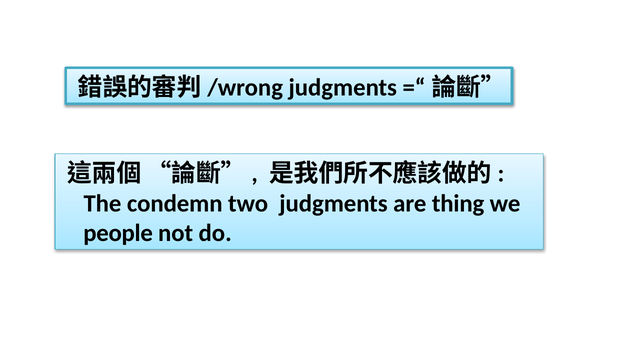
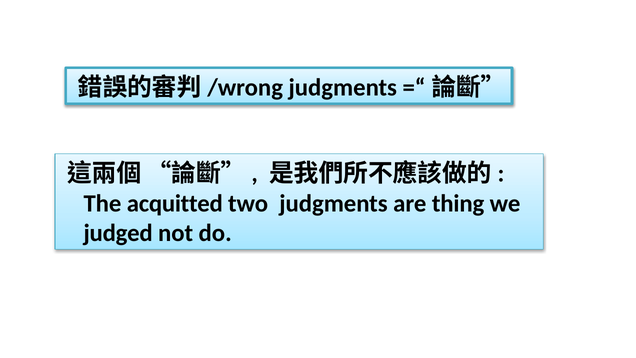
condemn: condemn -> acquitted (175, 203)
people: people -> judged (118, 233)
